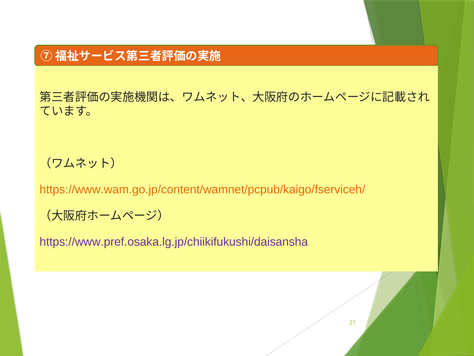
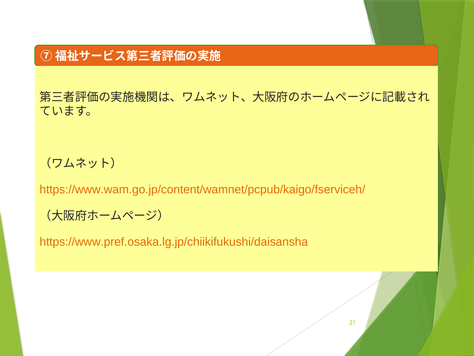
https://www.pref.osaka.lg.jp/chiikifukushi/daisansha colour: purple -> orange (174, 242)
